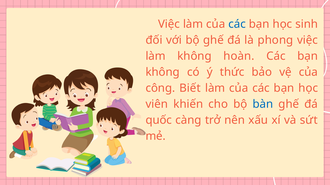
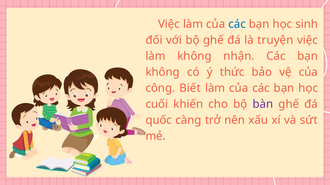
phong: phong -> truyện (275, 40)
hoàn: hoàn -> nhận (239, 56)
viên: viên -> cuối (157, 104)
bàn colour: blue -> purple (263, 104)
